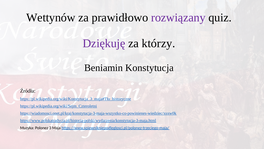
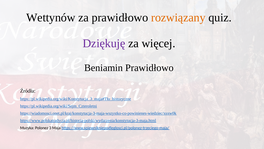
rozwiązany colour: purple -> orange (178, 18)
którzy: którzy -> więcej (159, 43)
Beniamin Konstytucja: Konstytucja -> Prawidłowo (149, 68)
